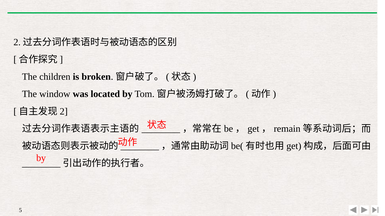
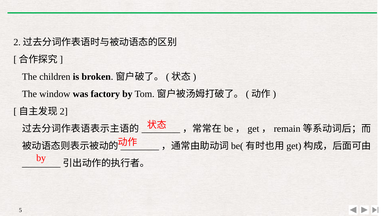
located: located -> factory (105, 94)
